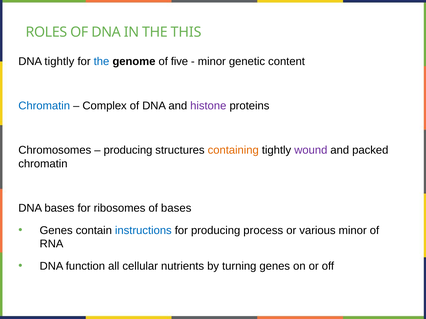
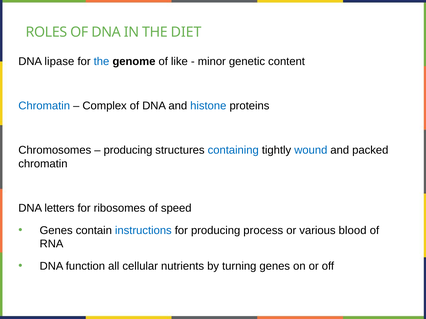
THIS: THIS -> DIET (186, 32)
DNA tightly: tightly -> lipase (59, 62)
five: five -> like (179, 62)
histone colour: purple -> blue (208, 106)
containing colour: orange -> blue (233, 151)
wound colour: purple -> blue (311, 151)
DNA bases: bases -> letters (59, 208)
of bases: bases -> speed (176, 208)
various minor: minor -> blood (353, 231)
